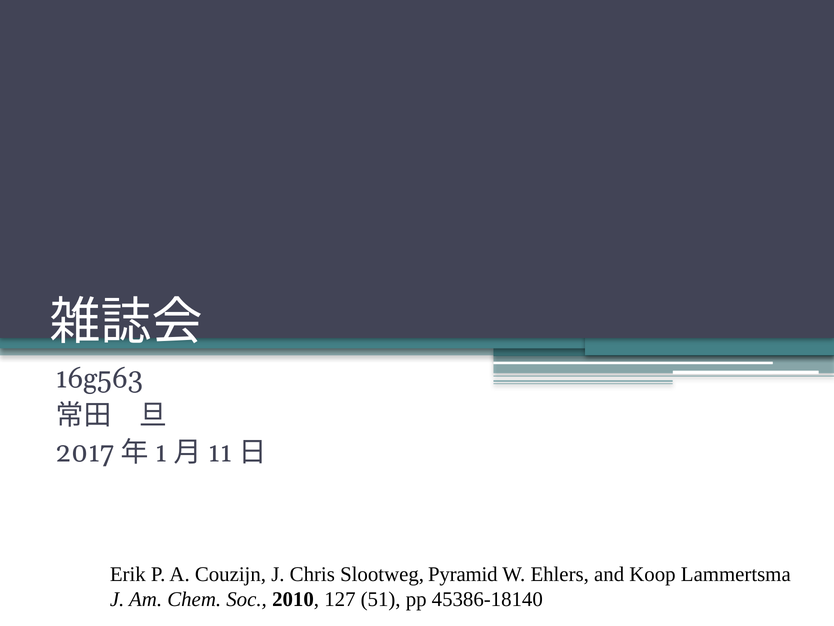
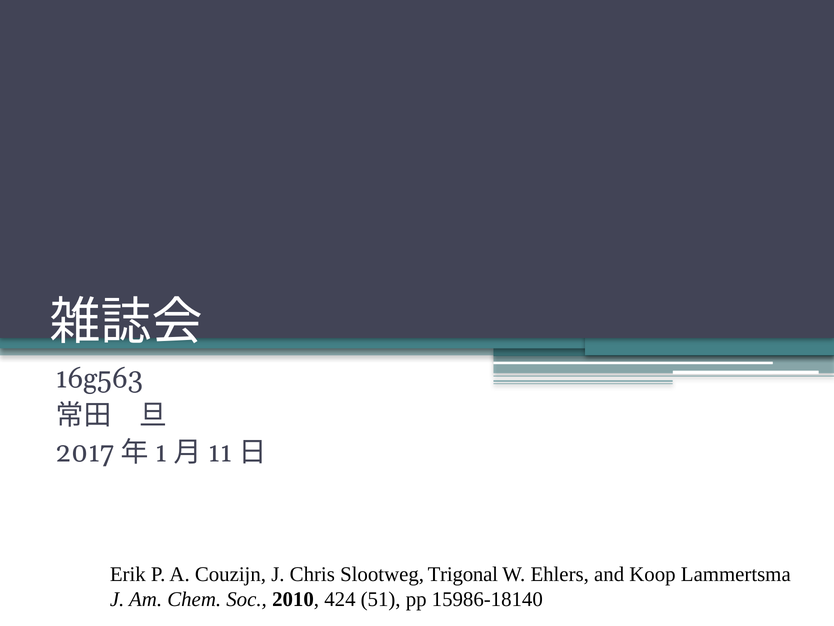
Pyramid: Pyramid -> Trigonal (463, 574)
127: 127 -> 424 (340, 599)
45386-18140: 45386-18140 -> 15986-18140 (487, 599)
